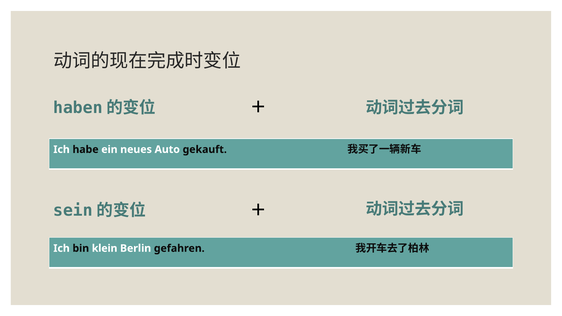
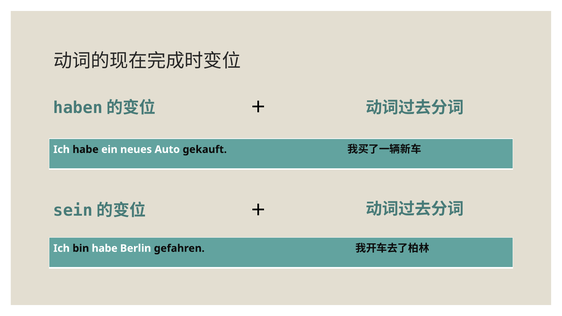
bin klein: klein -> habe (105, 248)
